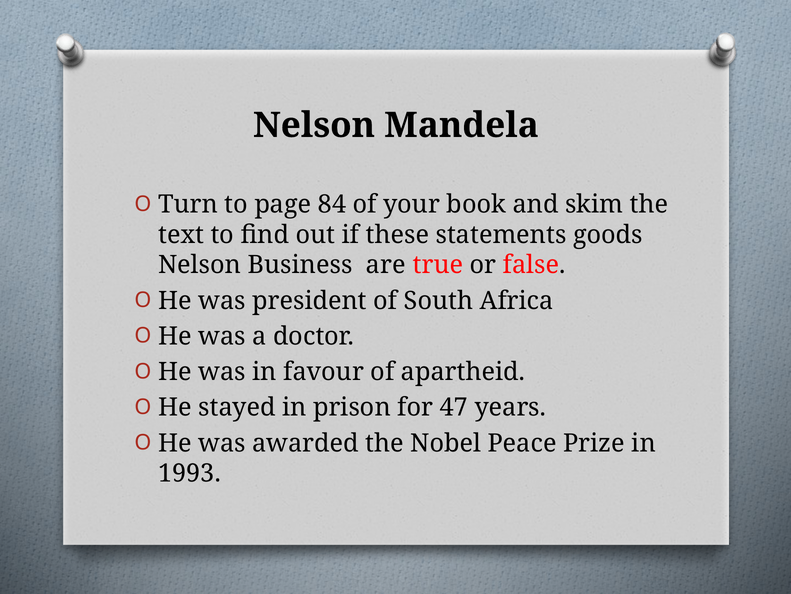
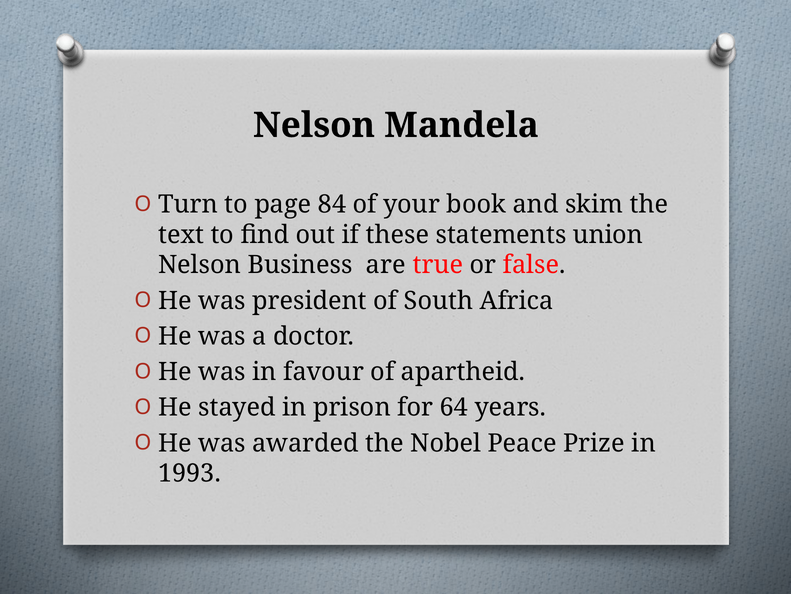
goods: goods -> union (608, 235)
47: 47 -> 64 (454, 407)
